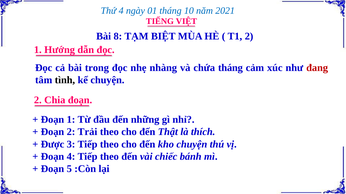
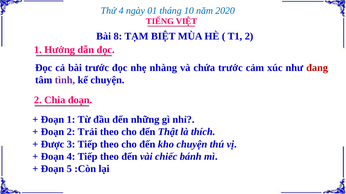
2021: 2021 -> 2020 (225, 11)
bài trong: trong -> trước (97, 68)
chứa tháng: tháng -> trước (230, 68)
tình colour: black -> purple (65, 80)
